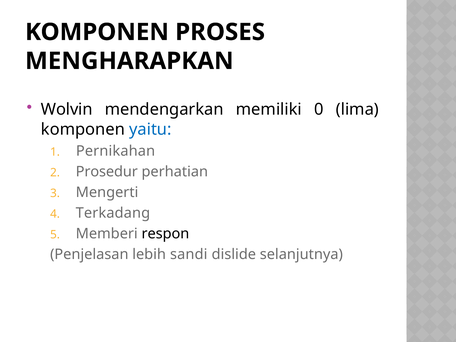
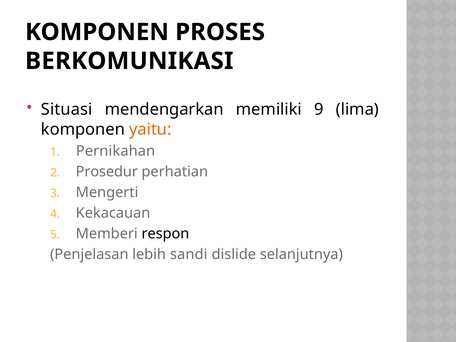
MENGHARAPKAN: MENGHARAPKAN -> BERKOMUNIKASI (129, 61)
Wolvin: Wolvin -> Situasi (67, 110)
0: 0 -> 9 (319, 110)
yaitu colour: blue -> orange (150, 129)
Terkadang: Terkadang -> Kekacauan (113, 213)
